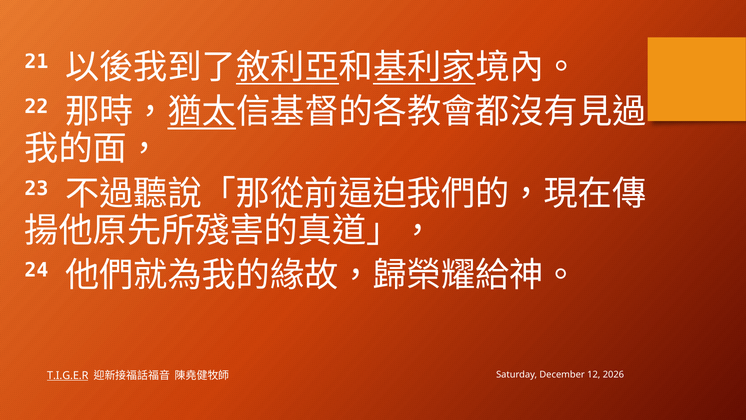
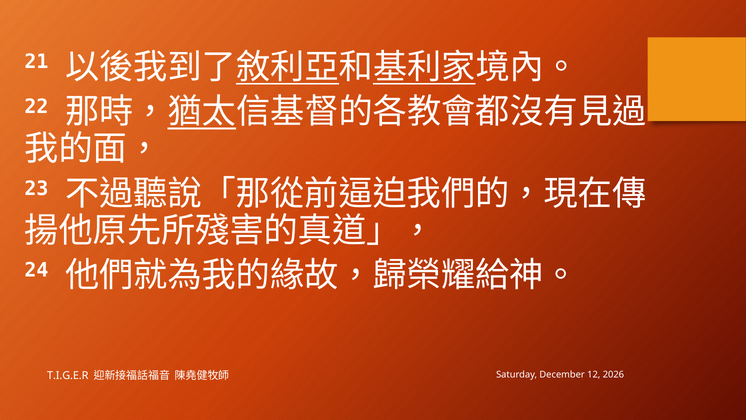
T.I.G.E.R underline: present -> none (68, 375)
